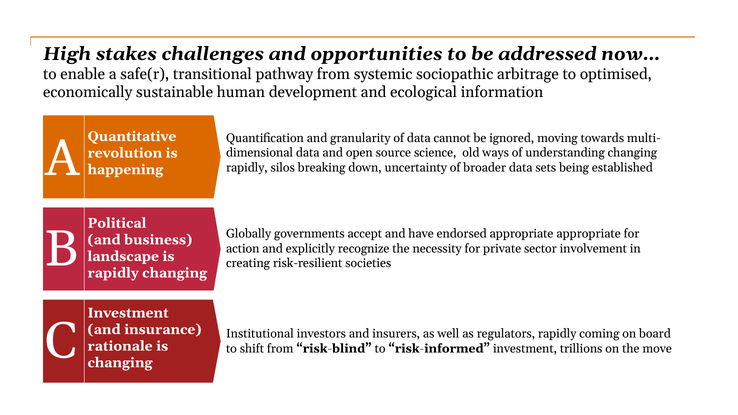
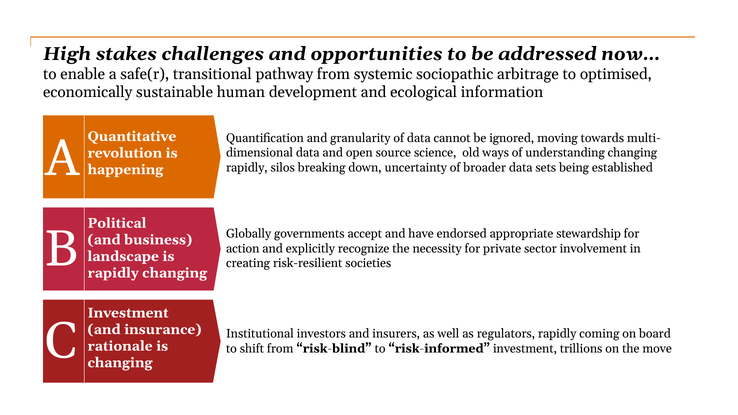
appropriate appropriate: appropriate -> stewardship (589, 234)
